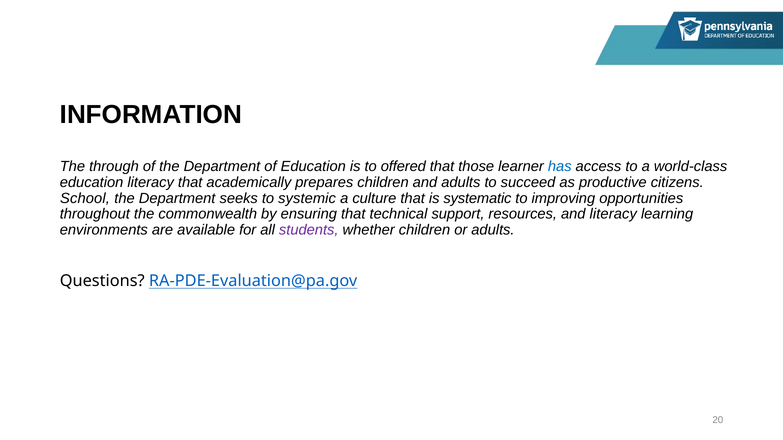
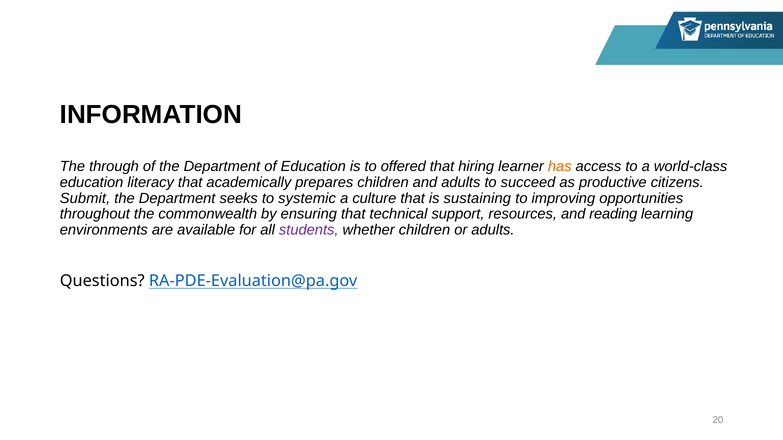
those: those -> hiring (476, 167)
has colour: blue -> orange (560, 167)
School: School -> Submit (85, 198)
systematic: systematic -> sustaining (477, 198)
and literacy: literacy -> reading (613, 214)
